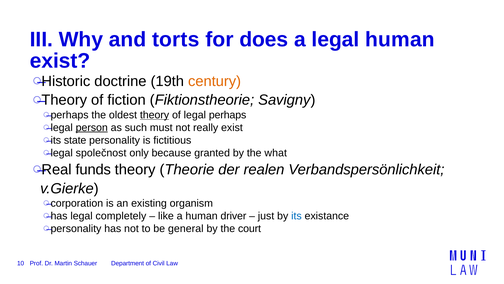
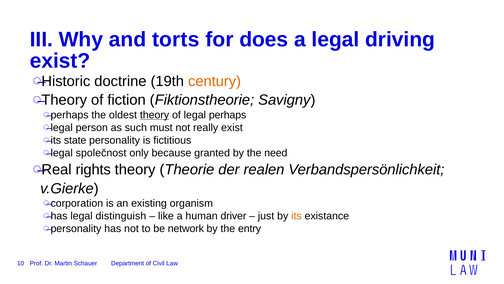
legal human: human -> driving (400, 40)
person underline: present -> none (92, 127)
what: what -> need (276, 153)
funds: funds -> rights (93, 169)
completely: completely -> distinguish (121, 216)
its colour: blue -> orange (296, 216)
general: general -> network (186, 228)
court: court -> entry (250, 228)
